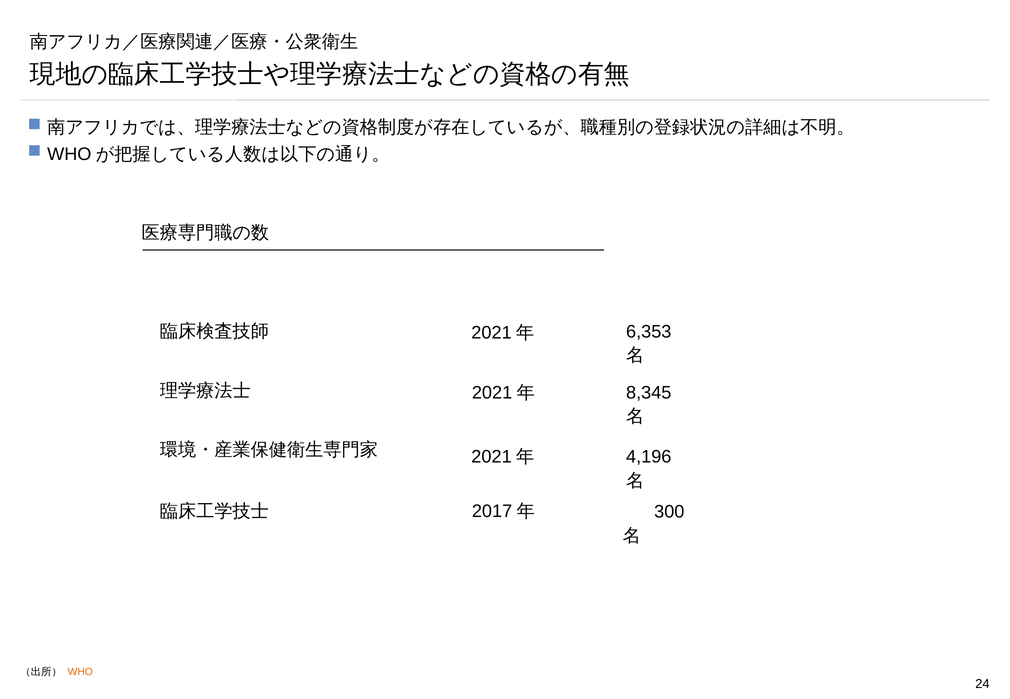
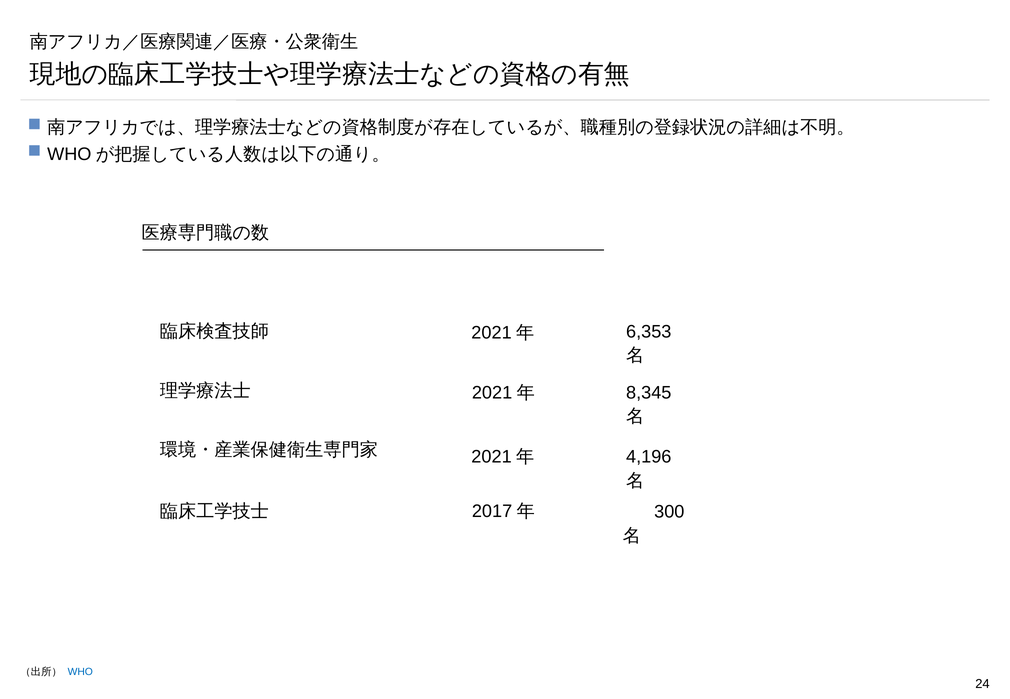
WHO colour: orange -> blue (80, 672)
